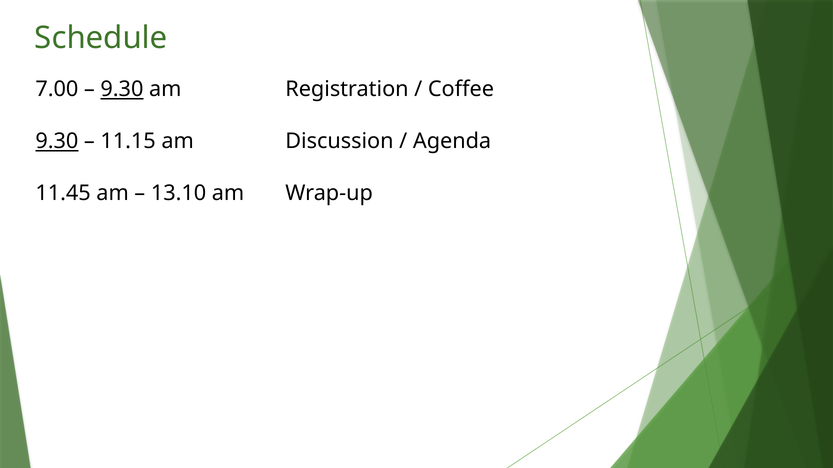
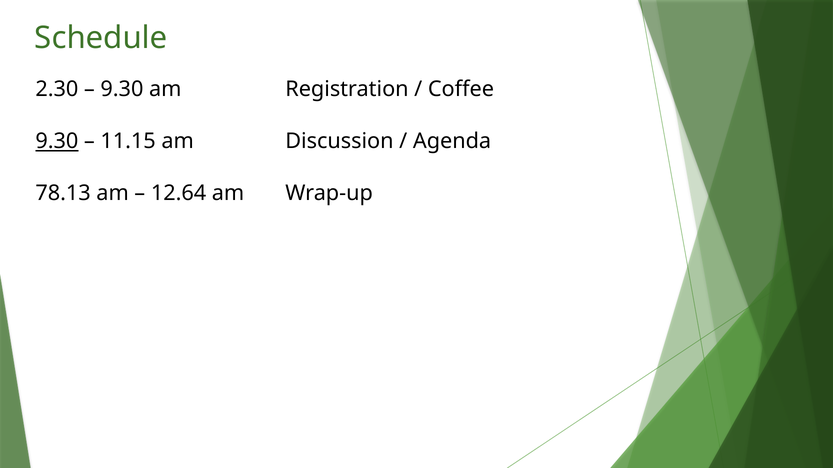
7.00: 7.00 -> 2.30 (57, 89)
9.30 underline: present -> none (122, 89)
11.45: 11.45 -> 78.13 (63, 194)
13.10: 13.10 -> 12.64 (179, 194)
